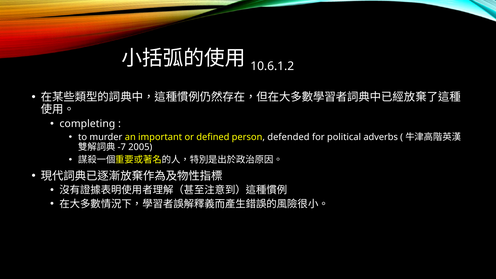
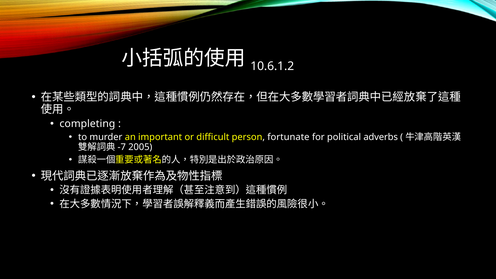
deﬁned: deﬁned -> difﬁcult (213, 137)
defended: defended -> fortunate (288, 137)
